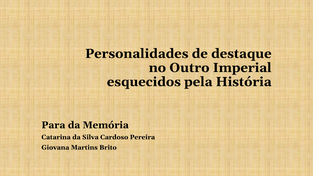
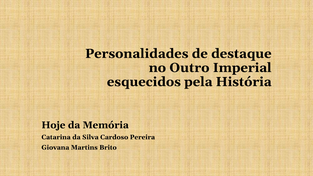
Para: Para -> Hoje (53, 125)
